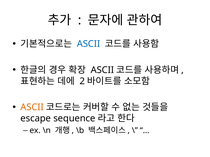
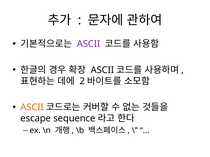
ASCII colour: blue -> purple (89, 44)
